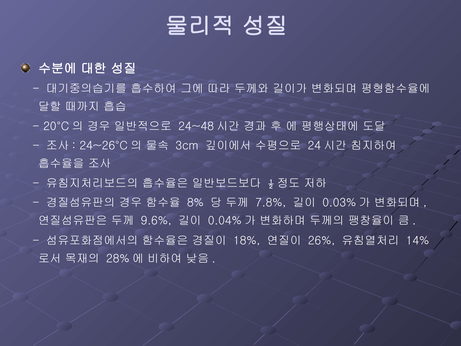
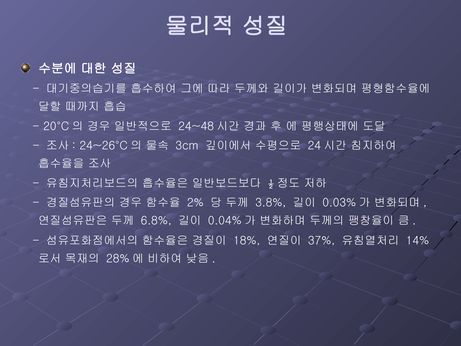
8%: 8% -> 2% (195, 203)
7.8%: 7.8% -> 3.8% (271, 203)
9.6%: 9.6% -> 6.8% (156, 221)
26%: 26% -> 37% (322, 241)
